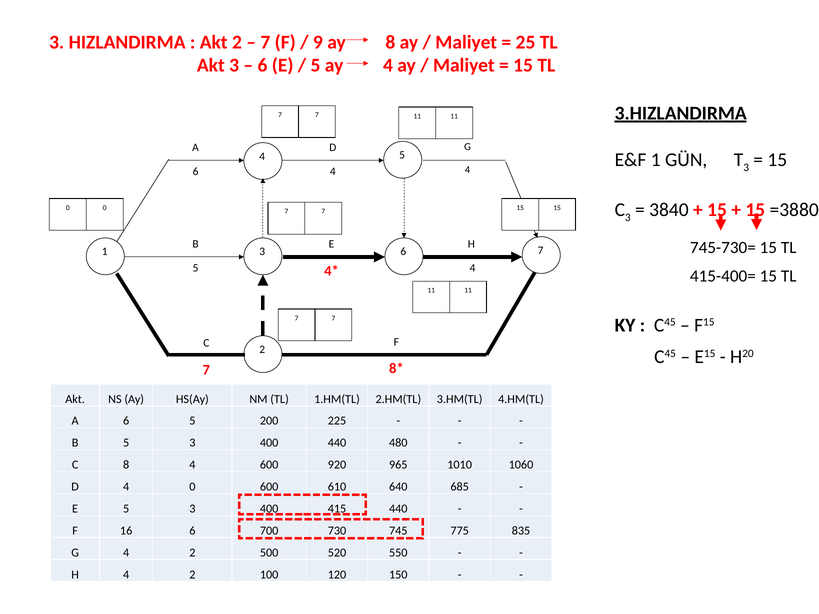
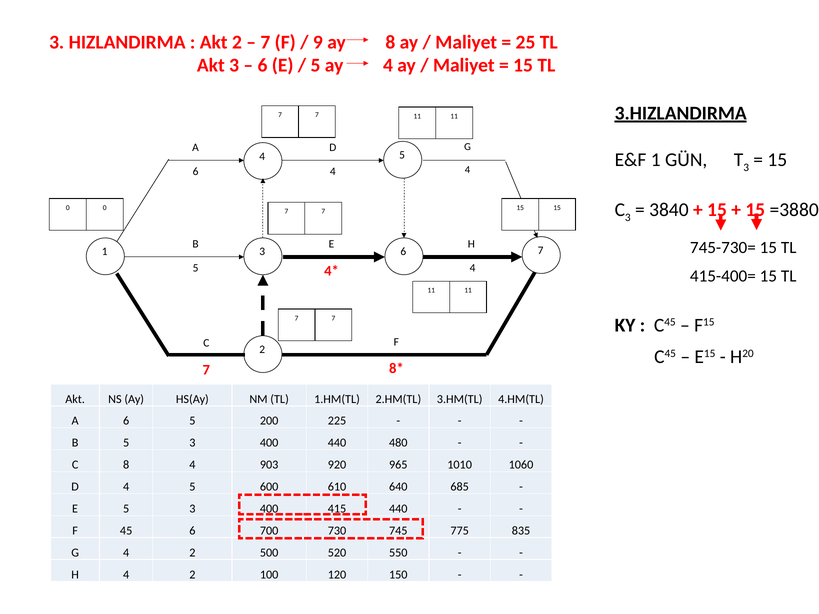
4 600: 600 -> 903 (269, 465)
D 4 0: 0 -> 5 (192, 487)
16: 16 -> 45 (126, 531)
